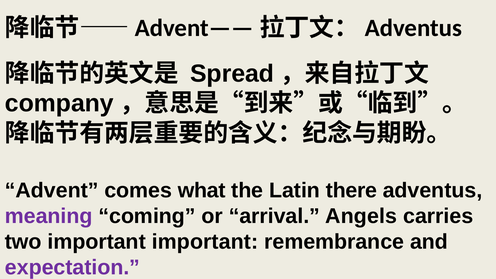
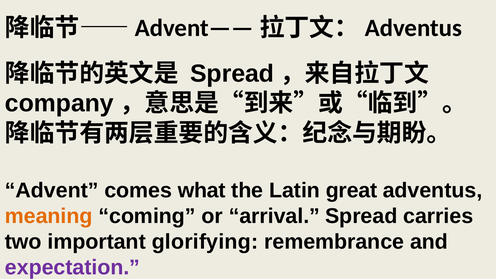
there: there -> great (351, 190)
meaning colour: purple -> orange (49, 216)
arrival Angels: Angels -> Spread (361, 216)
important important: important -> glorifying (205, 242)
